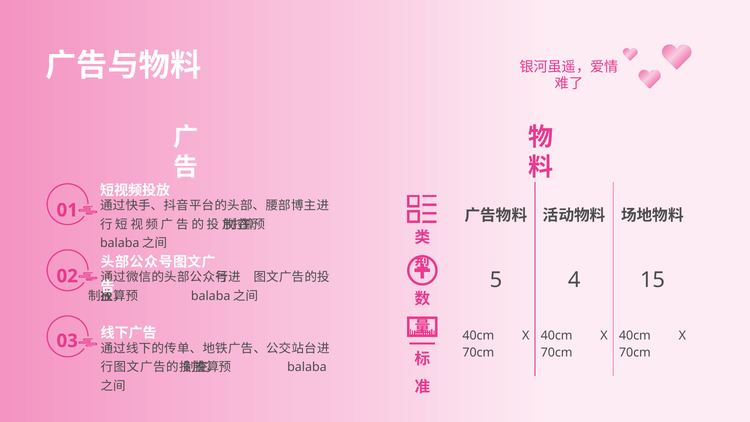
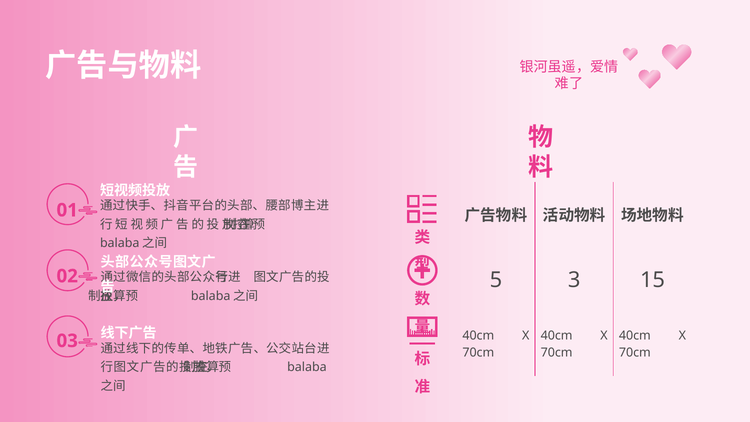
4: 4 -> 3 (574, 280)
